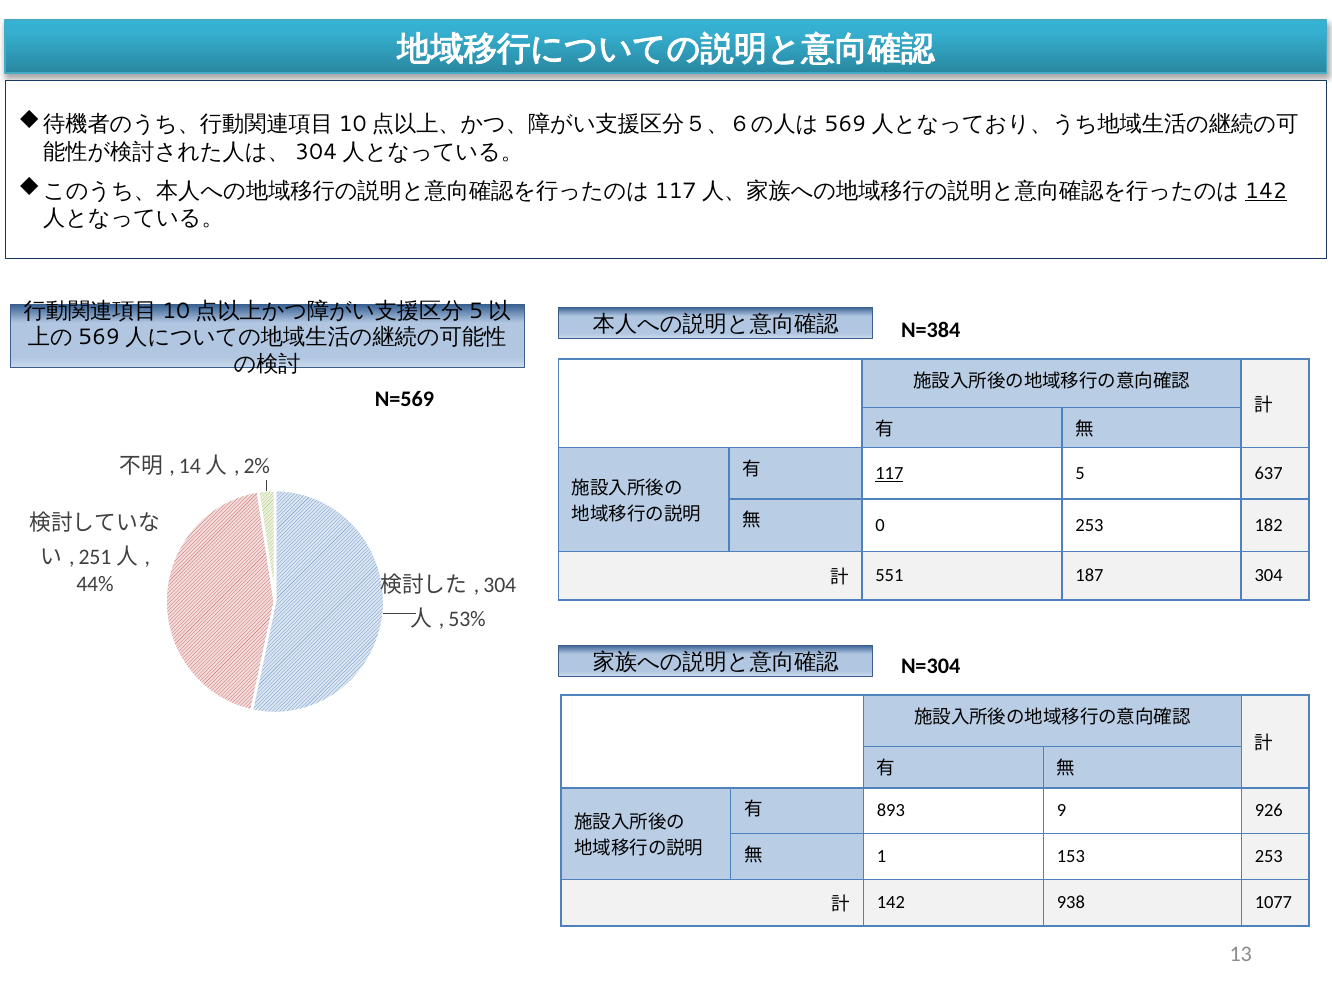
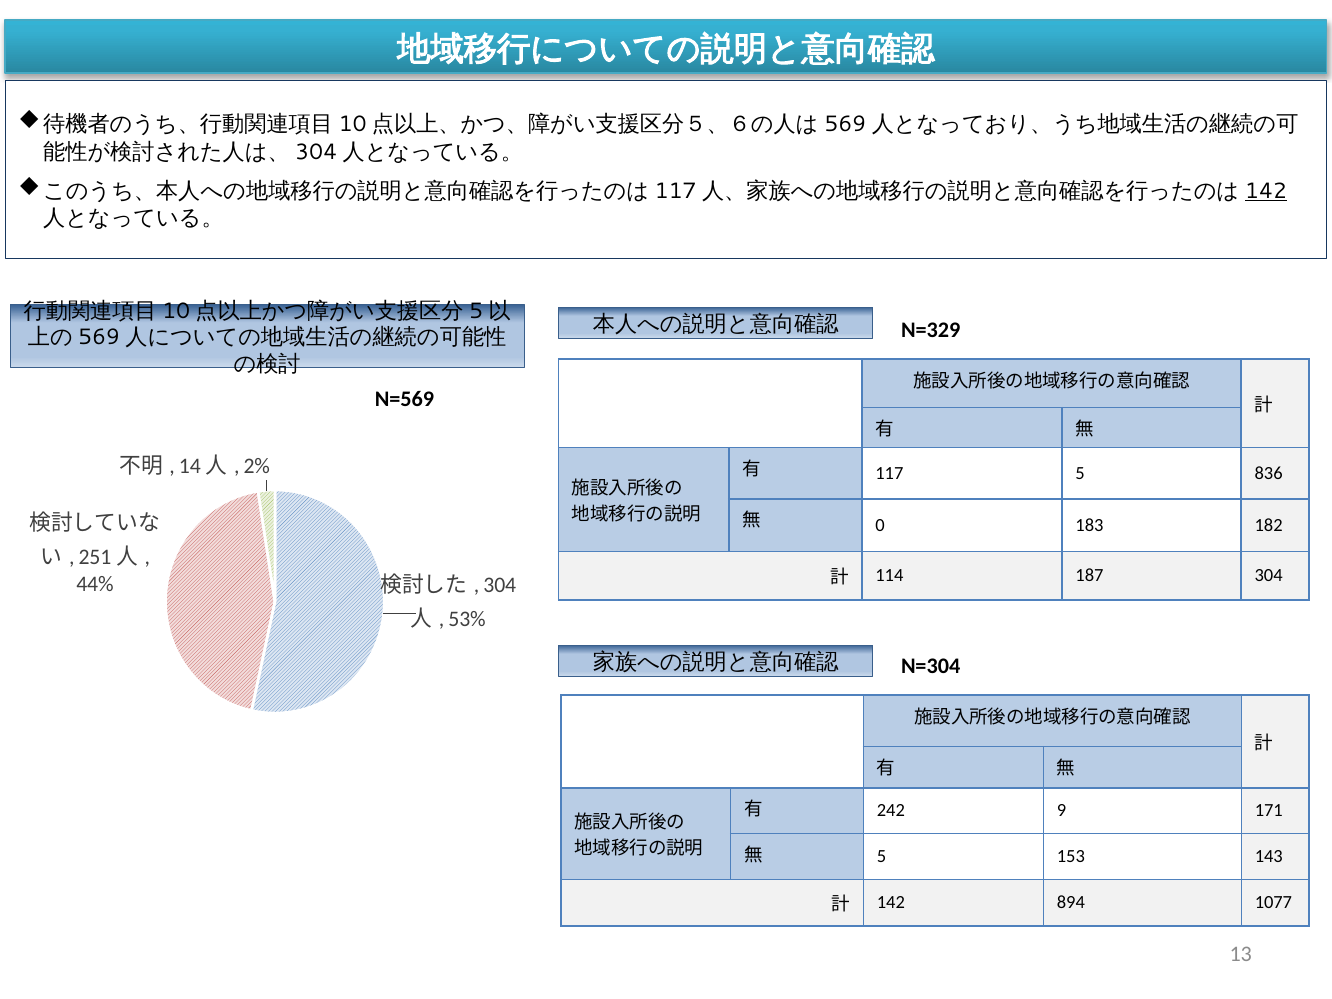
N=384: N=384 -> N=329 (931, 331)
117 underline: present -> none (889, 473)
637: 637 -> 836 (1269, 473)
0 253: 253 -> 183 (1089, 525)
551: 551 -> 114 (889, 576)
893: 893 -> 242 (891, 811)
926: 926 -> 171 (1269, 811)
1: 1 -> 5 (881, 857)
153 253: 253 -> 143 (1269, 857)
938: 938 -> 894 (1071, 903)
